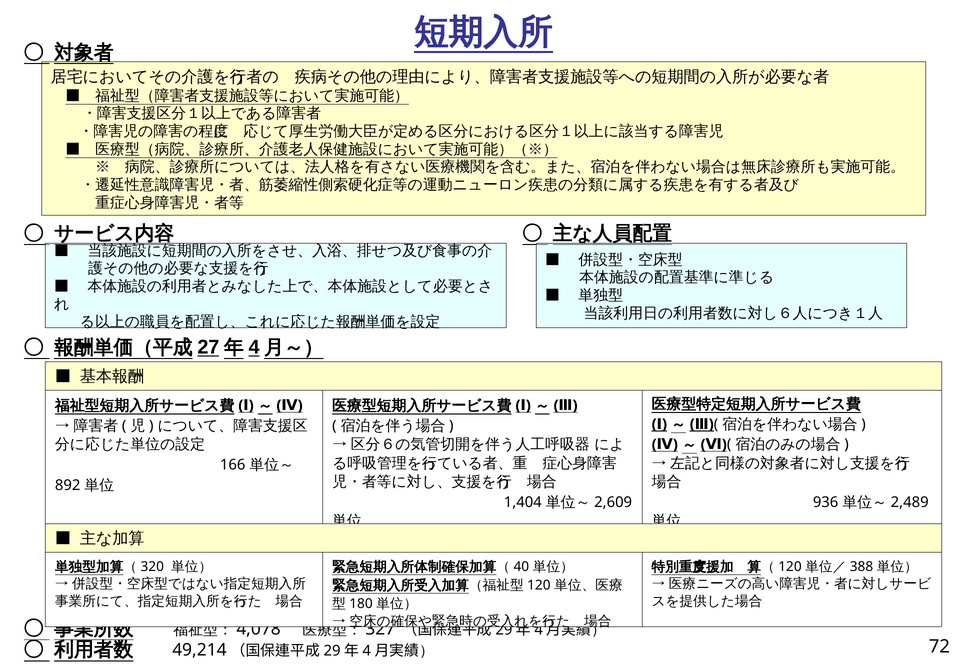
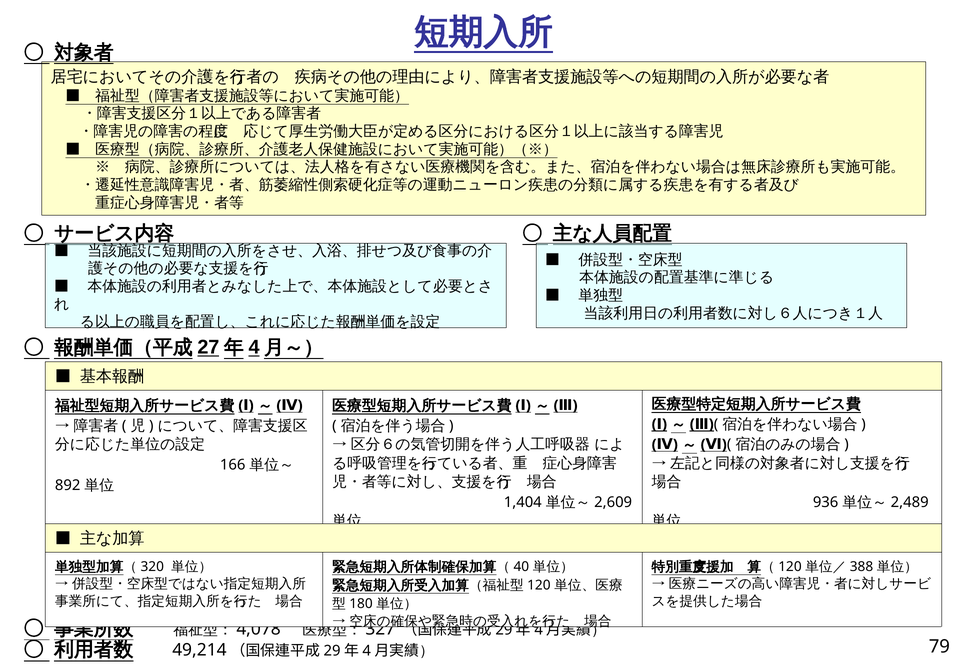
72: 72 -> 79 (939, 647)
